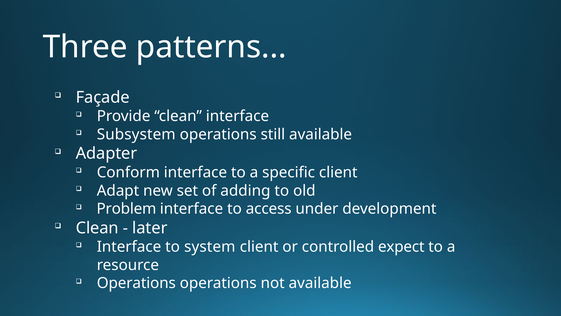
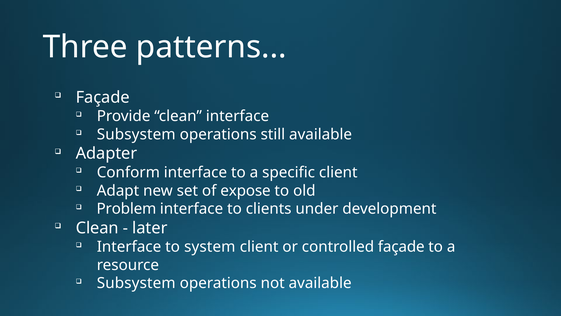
adding: adding -> expose (246, 190)
access: access -> clients (269, 209)
controlled expect: expect -> façade (401, 246)
Operations: Operations -> Subsystem (136, 283)
